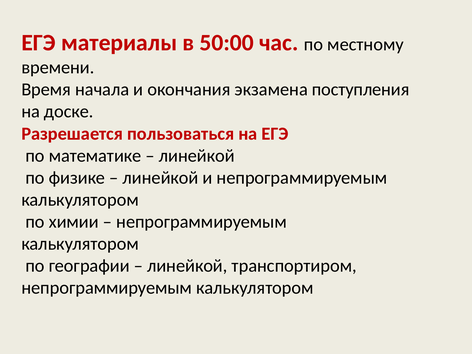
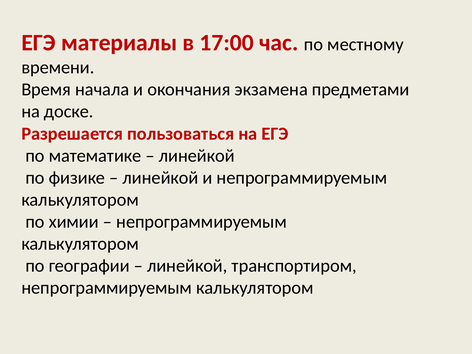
50:00: 50:00 -> 17:00 (227, 43)
поступления: поступления -> предметами (361, 90)
